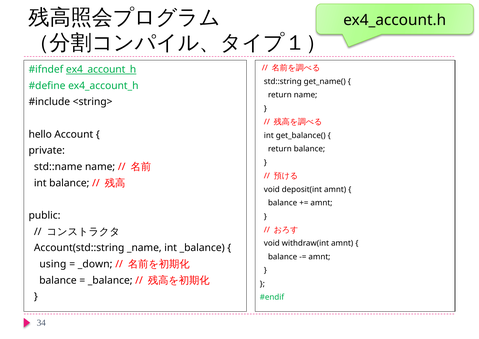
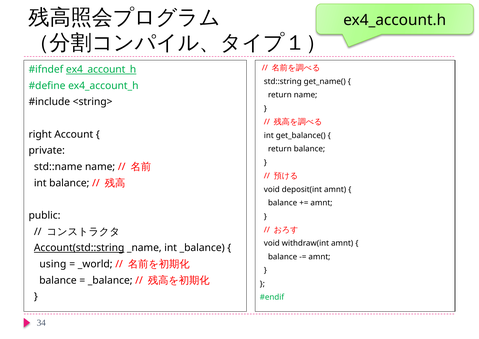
hello: hello -> right (40, 134)
Account(std::string underline: none -> present (79, 248)
_down: _down -> _world (95, 264)
